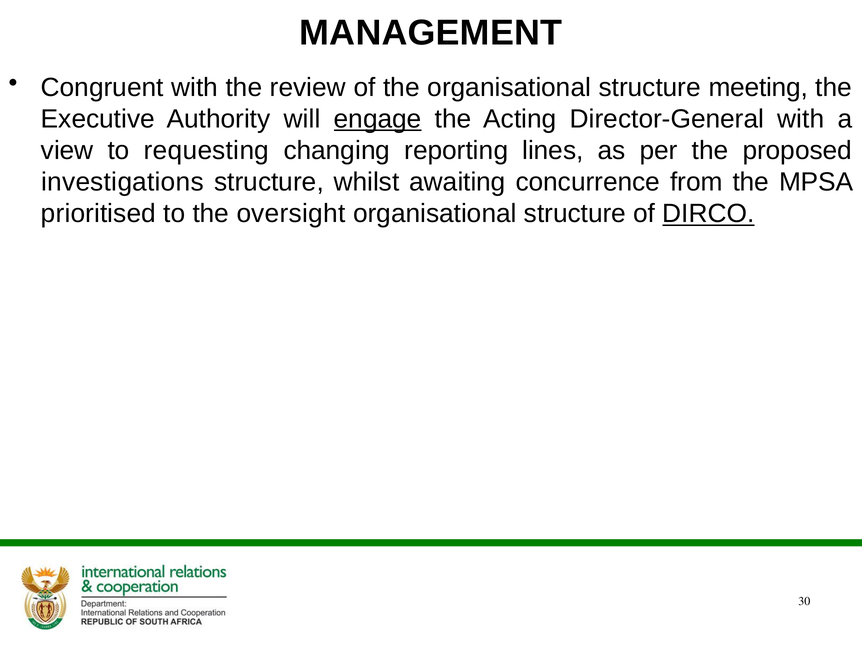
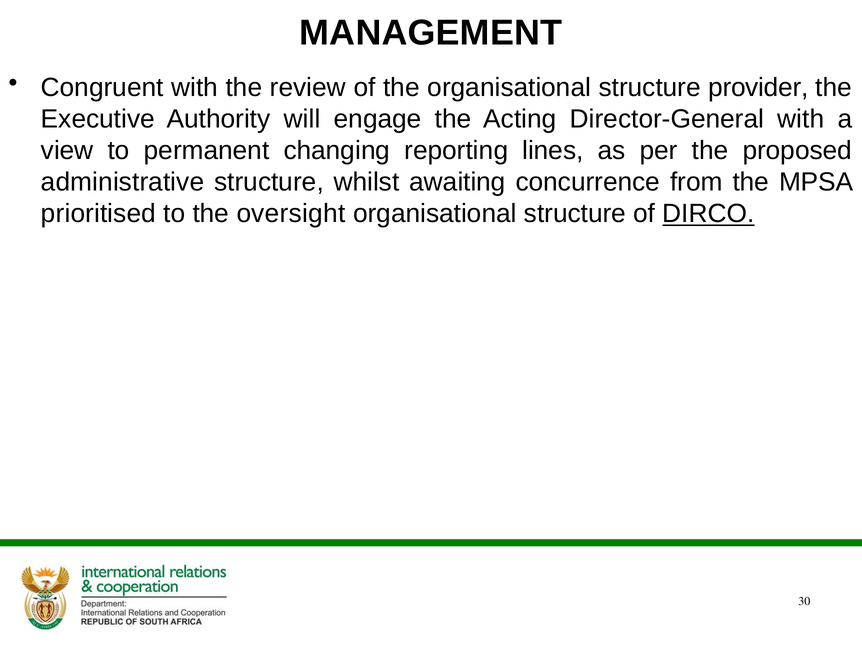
meeting: meeting -> provider (758, 87)
engage underline: present -> none (378, 119)
requesting: requesting -> permanent (207, 150)
investigations: investigations -> administrative (123, 182)
